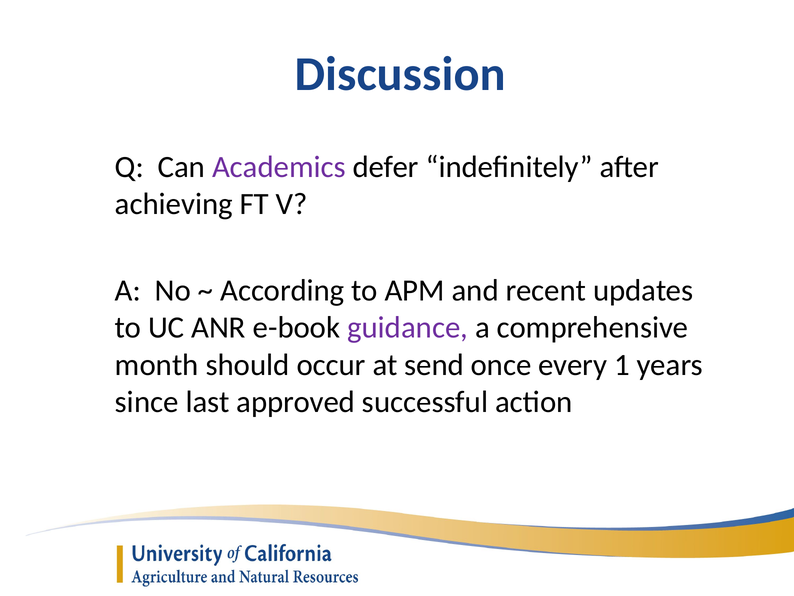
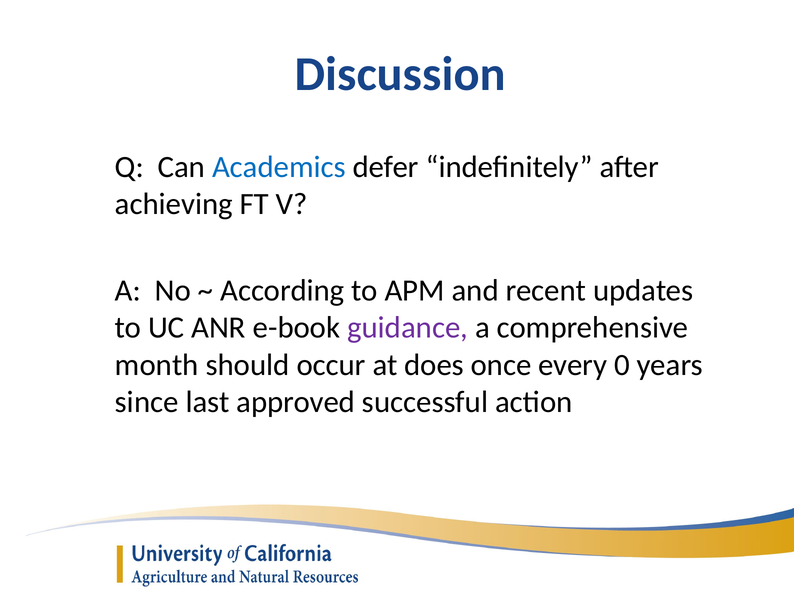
Academics colour: purple -> blue (279, 167)
send: send -> does (434, 365)
1: 1 -> 0 (622, 365)
